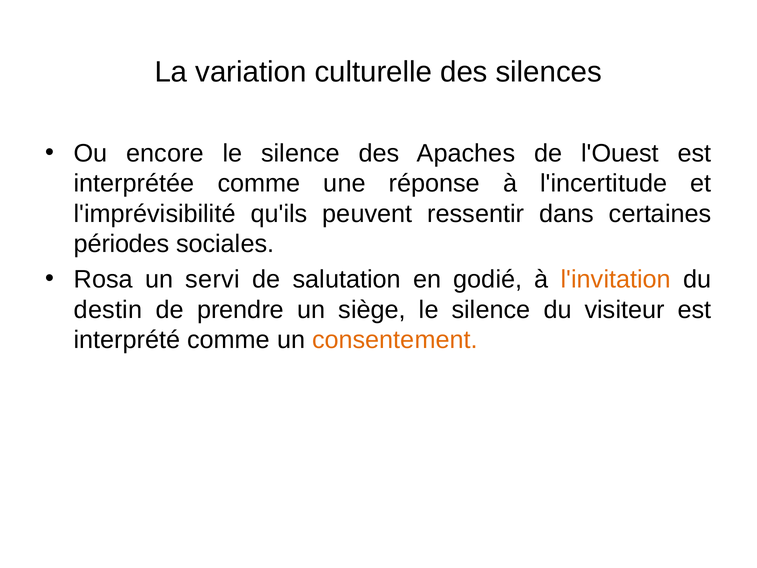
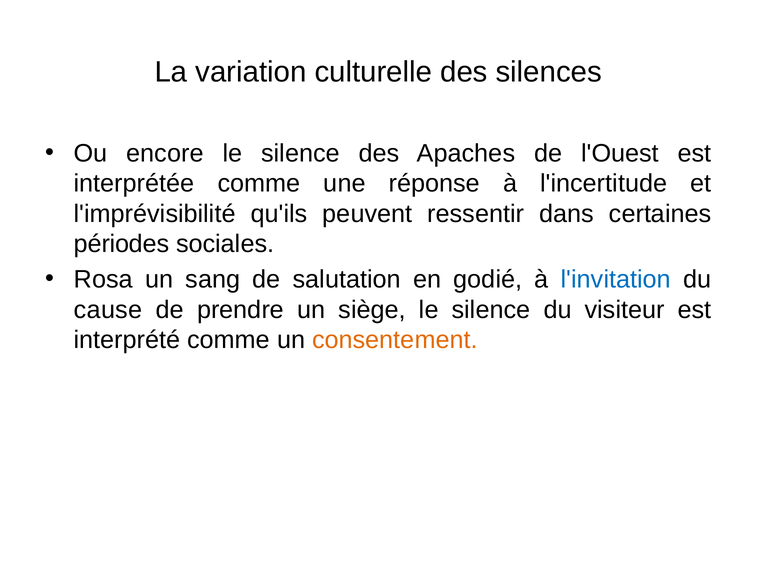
servi: servi -> sang (213, 279)
l'invitation colour: orange -> blue (616, 279)
destin: destin -> cause (108, 310)
